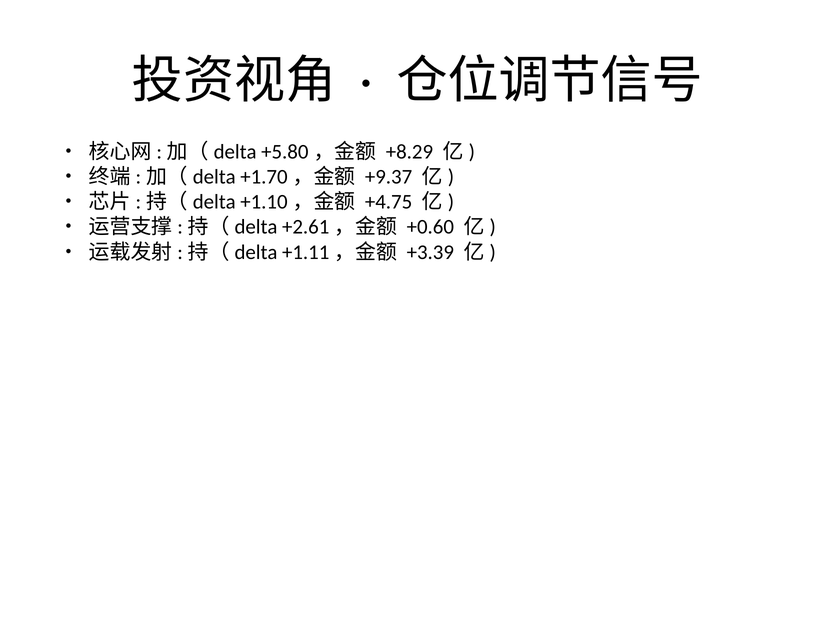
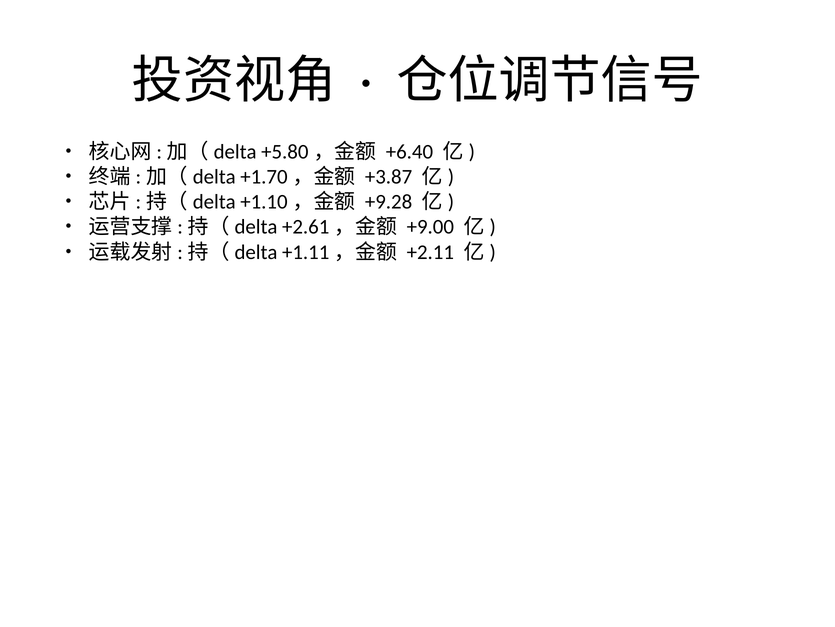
+8.29: +8.29 -> +6.40 (409, 152)
+9.37: +9.37 -> +3.87 (389, 177)
+4.75: +4.75 -> +9.28 (389, 202)
+0.60: +0.60 -> +9.00 (430, 227)
+3.39: +3.39 -> +2.11 (430, 252)
